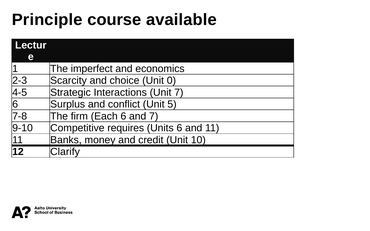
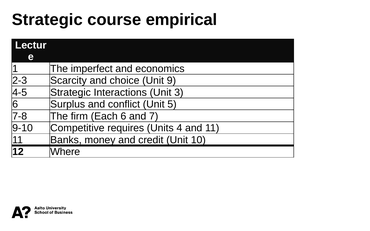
Principle: Principle -> Strategic (47, 20)
available: available -> empirical (182, 20)
0: 0 -> 9 (171, 81)
Unit 7: 7 -> 3 (179, 93)
Units 6: 6 -> 4 (179, 128)
Clarify: Clarify -> Where (65, 152)
